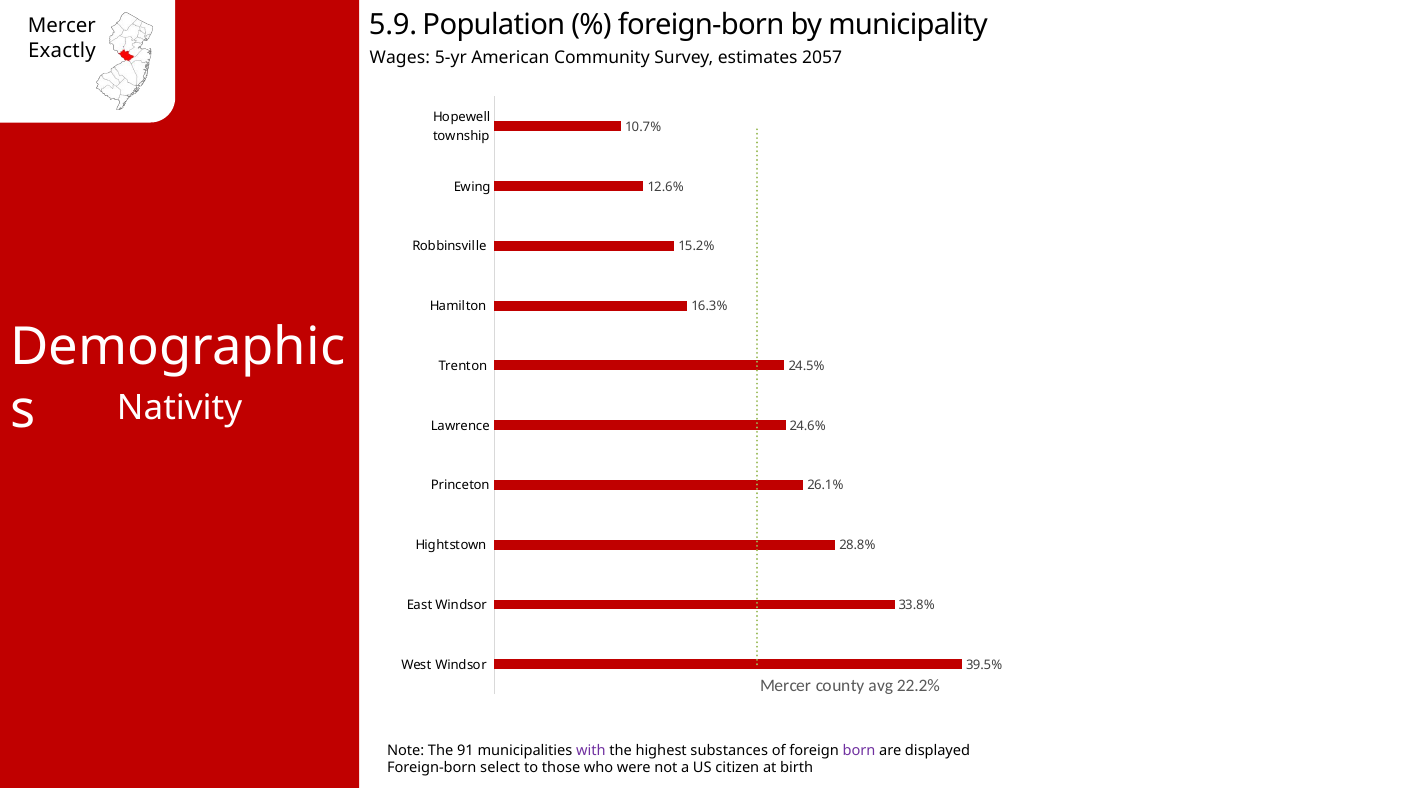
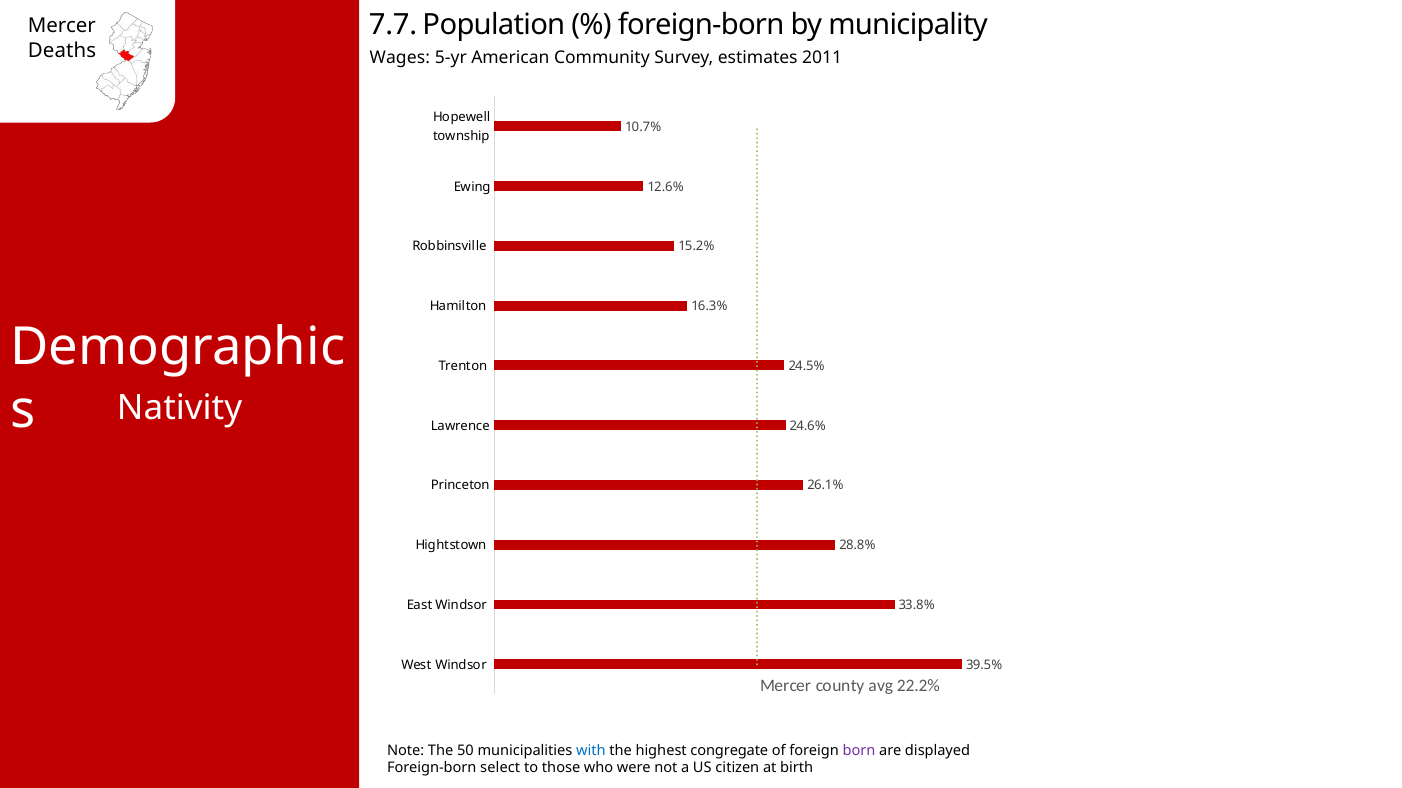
5.9: 5.9 -> 7.7 (393, 25)
Exactly: Exactly -> Deaths (62, 50)
2057: 2057 -> 2011 (822, 58)
91: 91 -> 50 (465, 751)
with colour: purple -> blue (591, 751)
substances: substances -> congregate (729, 751)
